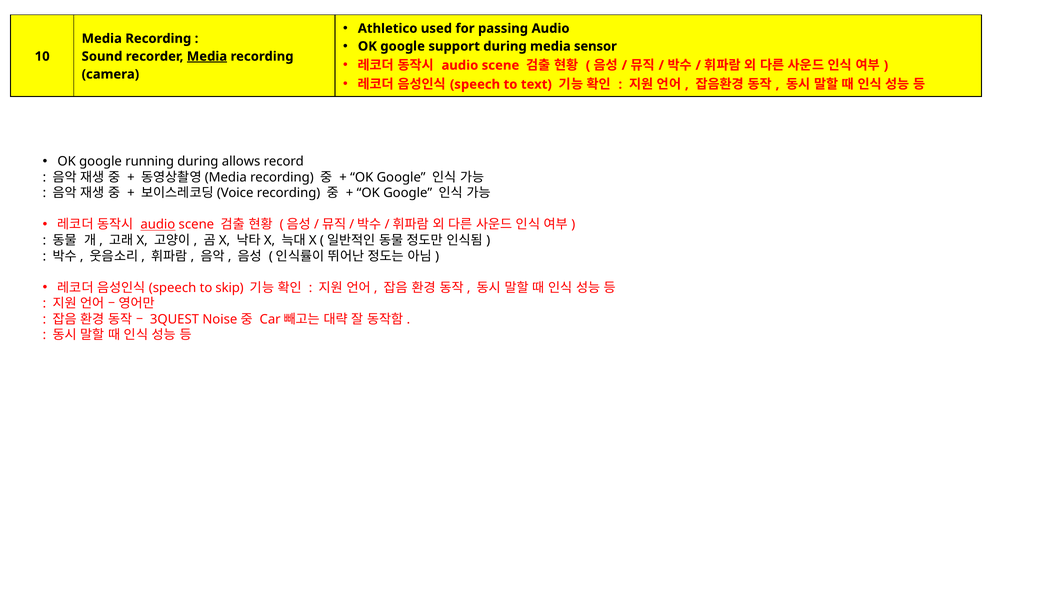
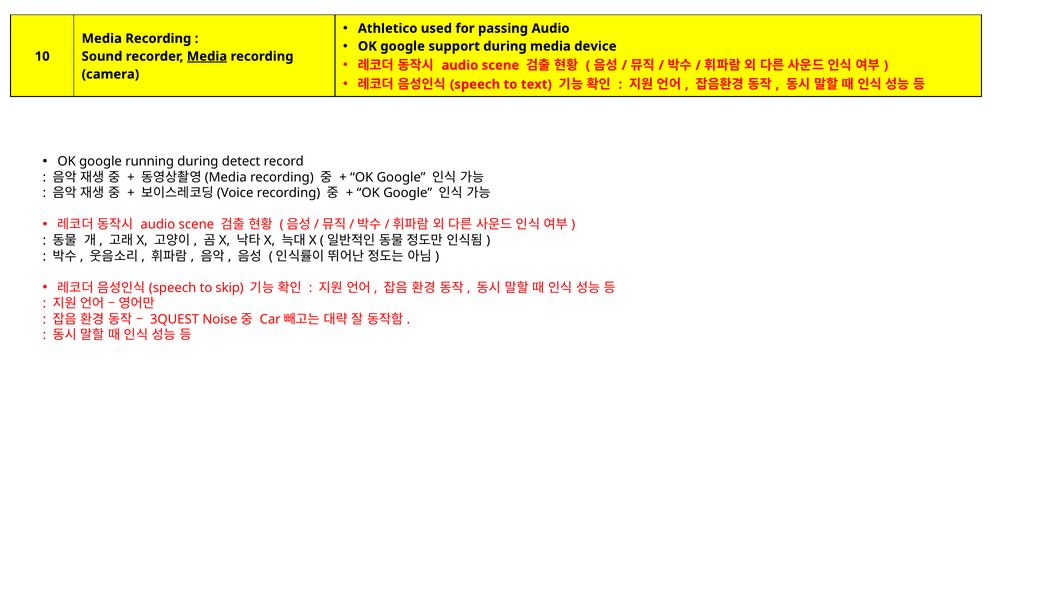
sensor: sensor -> device (595, 46)
allows: allows -> detect (241, 162)
audio underline: present -> none (158, 225)
